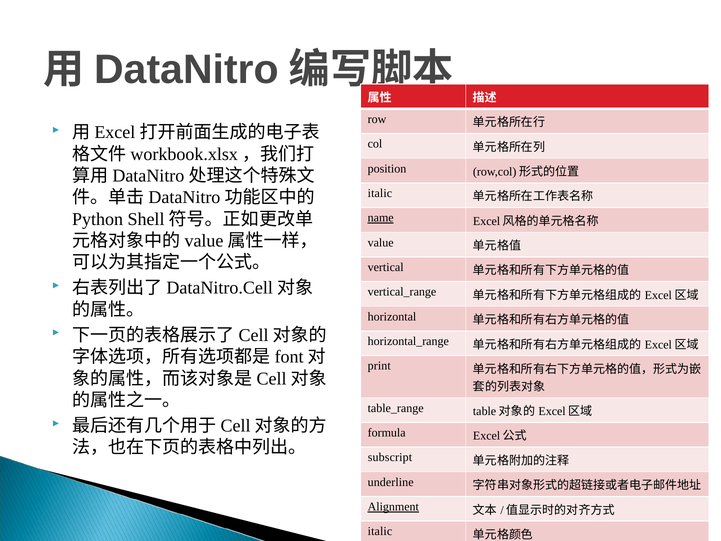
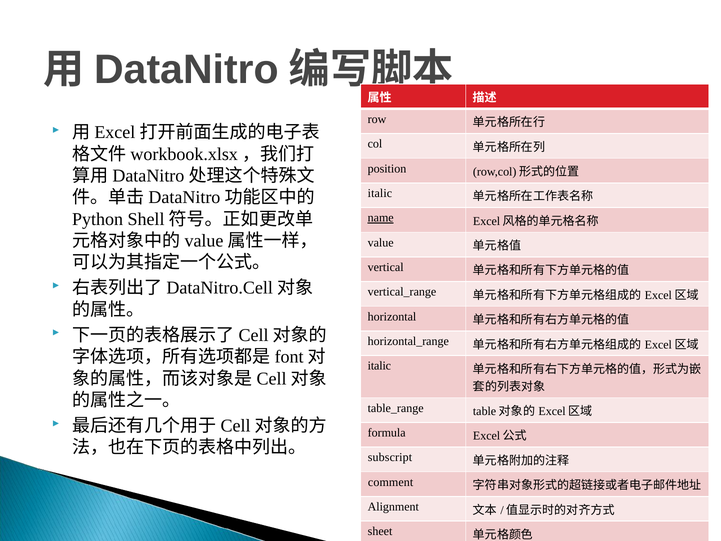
print: print -> italic (379, 366)
underline: underline -> comment (391, 482)
Alignment underline: present -> none (393, 507)
italic: italic -> sheet (380, 531)
